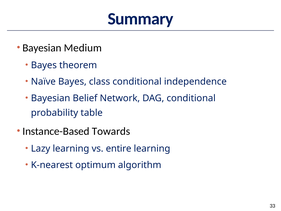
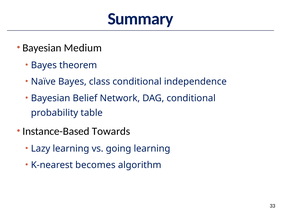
entire: entire -> going (119, 148)
optimum: optimum -> becomes (95, 165)
